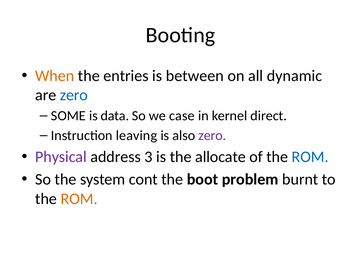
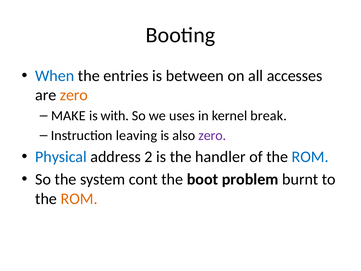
When colour: orange -> blue (55, 76)
dynamic: dynamic -> accesses (295, 76)
zero colour: blue -> orange (74, 95)
SOME: SOME -> MAKE (68, 116)
data: data -> with (115, 116)
case: case -> uses (182, 116)
direct: direct -> break (269, 116)
Physical colour: purple -> blue (61, 157)
3: 3 -> 2 (149, 157)
allocate: allocate -> handler (220, 157)
